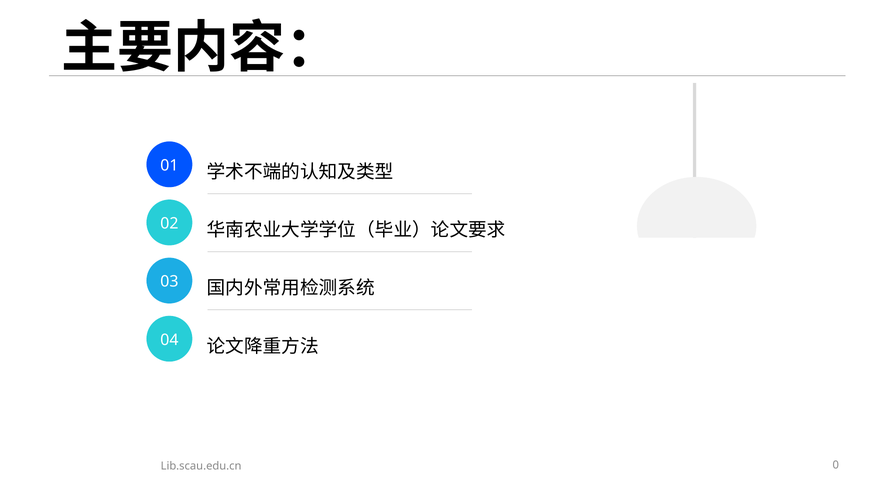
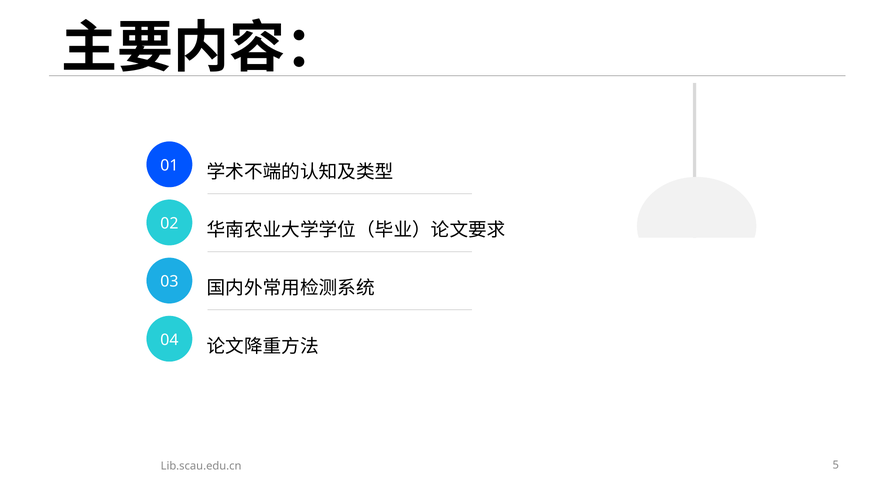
0: 0 -> 5 (836, 466)
